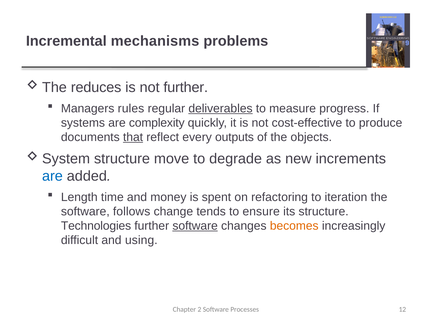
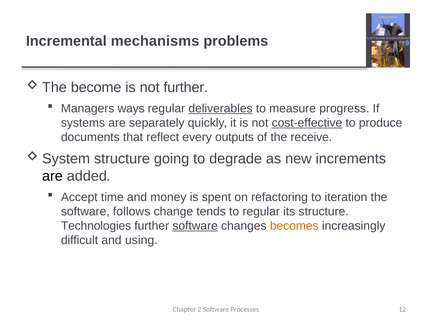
reduces: reduces -> become (96, 87)
rules: rules -> ways (131, 108)
complexity: complexity -> separately (157, 123)
cost-effective underline: none -> present (307, 123)
that underline: present -> none (133, 137)
objects: objects -> receive (311, 137)
move: move -> going (172, 159)
are colour: blue -> black (52, 176)
Length: Length -> Accept (79, 197)
to ensure: ensure -> regular (261, 211)
